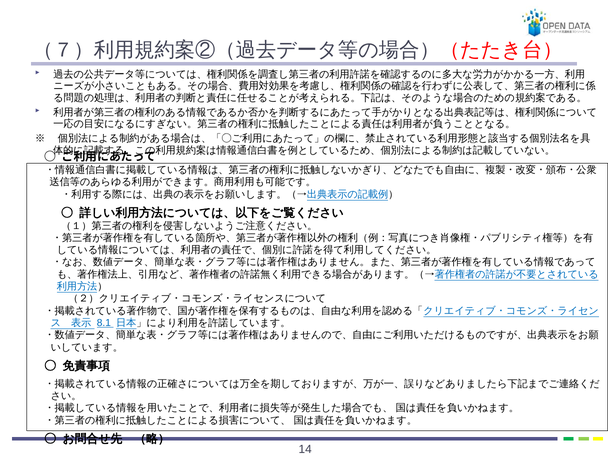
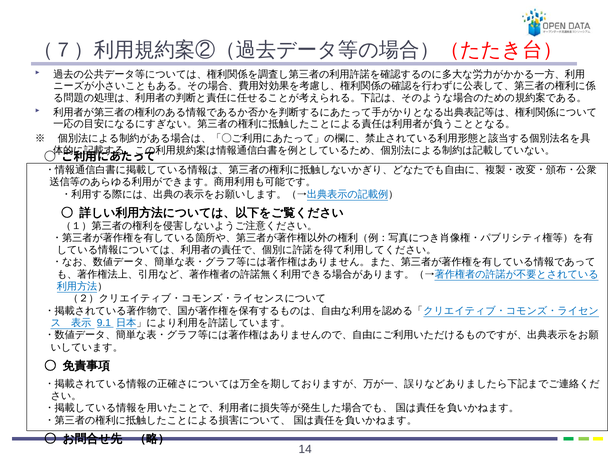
8.1: 8.1 -> 9.1 (104, 323)
